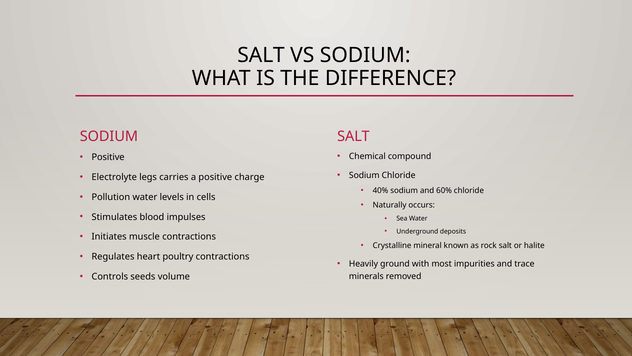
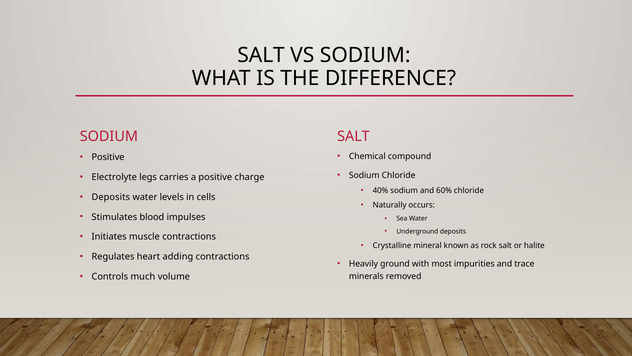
Pollution: Pollution -> Deposits (111, 197)
poultry: poultry -> adding (178, 256)
seeds: seeds -> much (143, 276)
